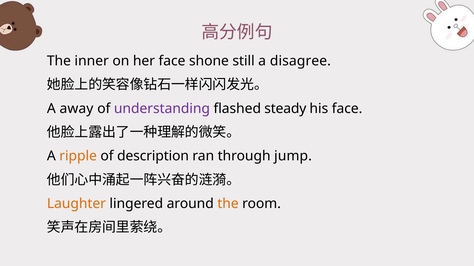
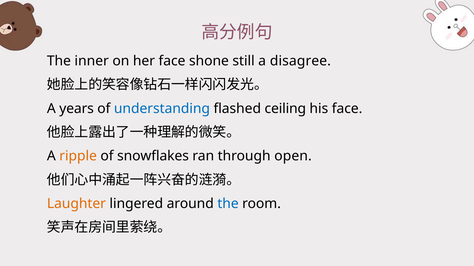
away: away -> years (77, 109)
understanding colour: purple -> blue (162, 109)
steady: steady -> ceiling (285, 109)
description: description -> snowflakes (153, 156)
jump: jump -> open (293, 156)
the colour: orange -> blue (228, 204)
